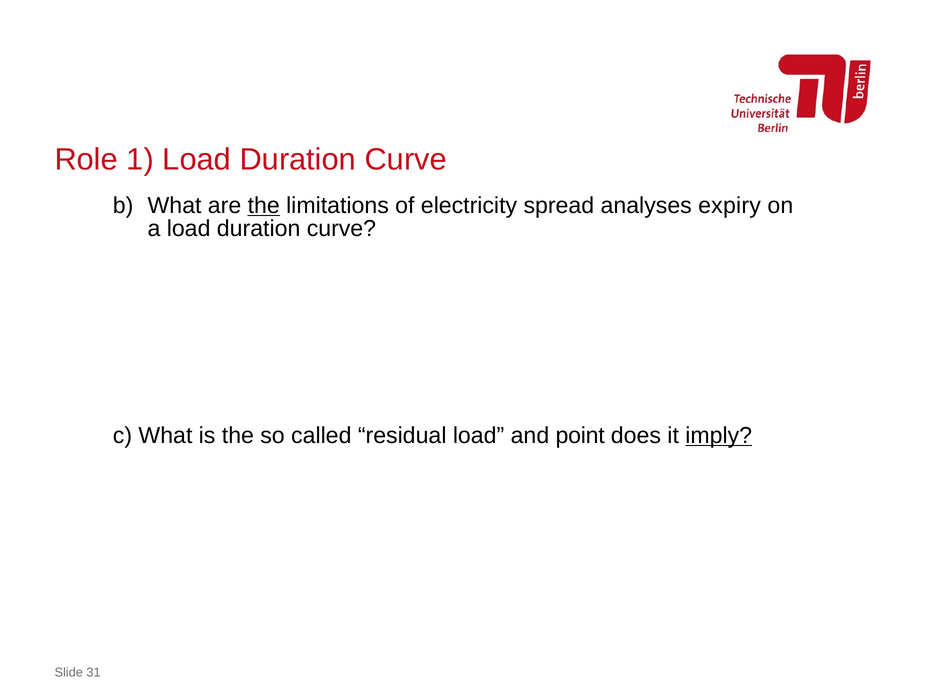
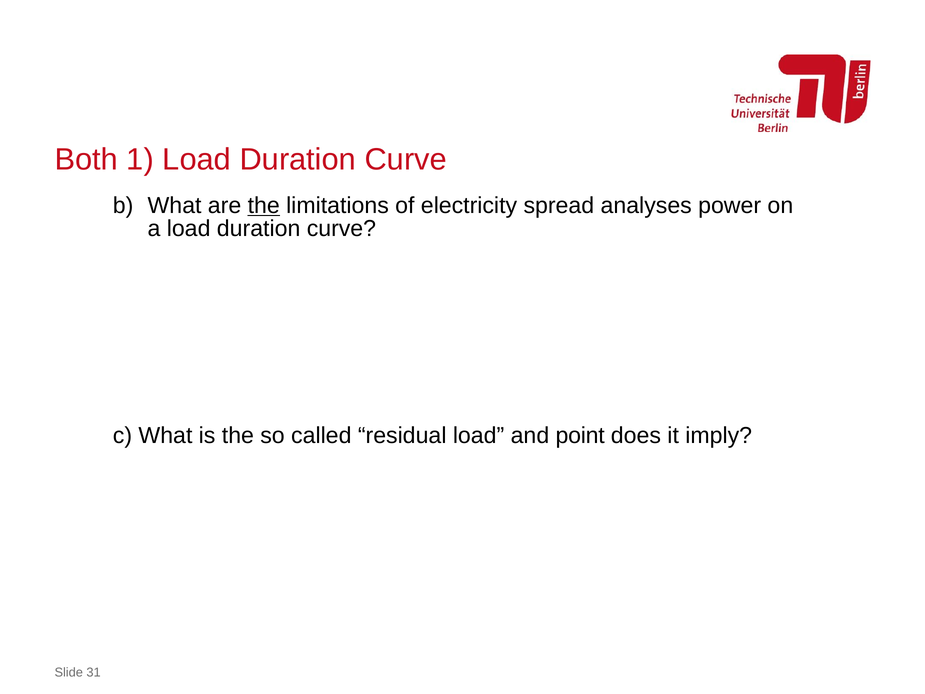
Role: Role -> Both (86, 159)
expiry: expiry -> power (730, 206)
imply underline: present -> none (719, 435)
